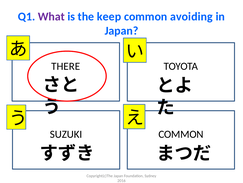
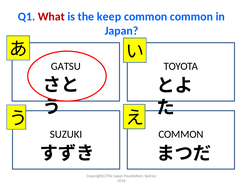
What colour: purple -> red (51, 16)
common avoiding: avoiding -> common (191, 16)
THERE: THERE -> GATSU (66, 66)
